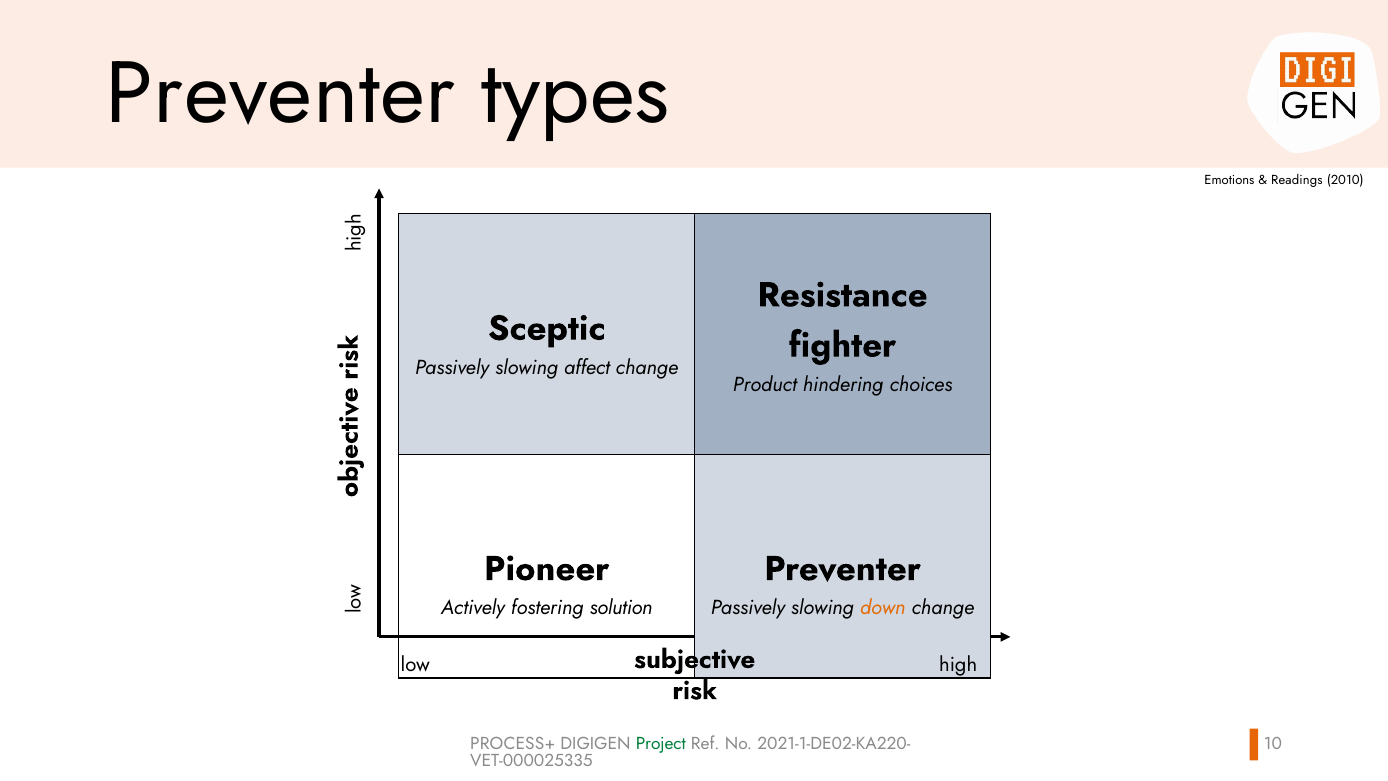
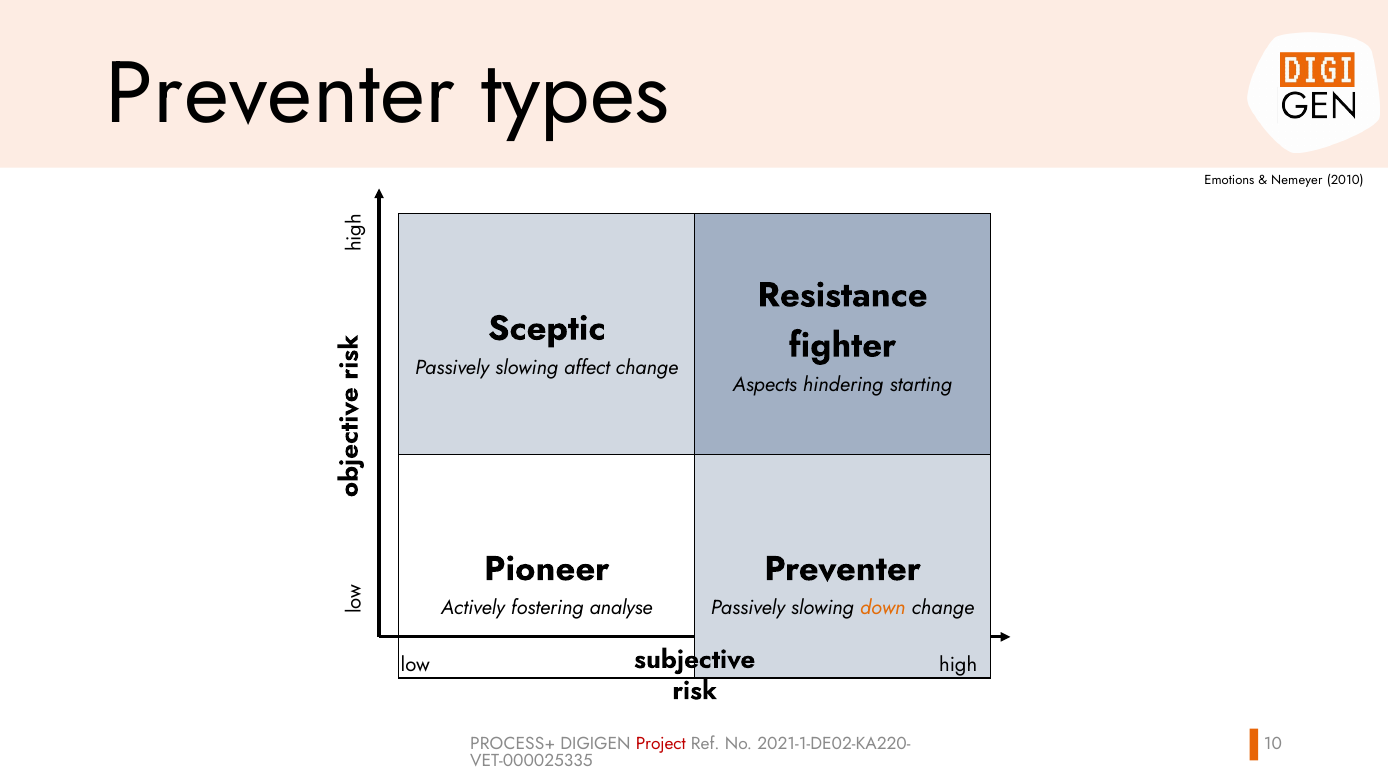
Readings: Readings -> Nemeyer (1297, 180)
Product: Product -> Aspects (765, 385)
choices: choices -> starting (921, 385)
solution: solution -> analyse (621, 608)
Project colour: green -> red (661, 743)
